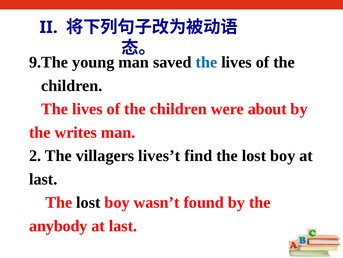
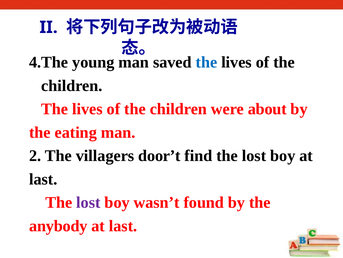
9.The: 9.The -> 4.The (49, 62)
writes: writes -> eating (76, 132)
lives’t: lives’t -> door’t (159, 155)
lost colour: black -> purple (88, 202)
